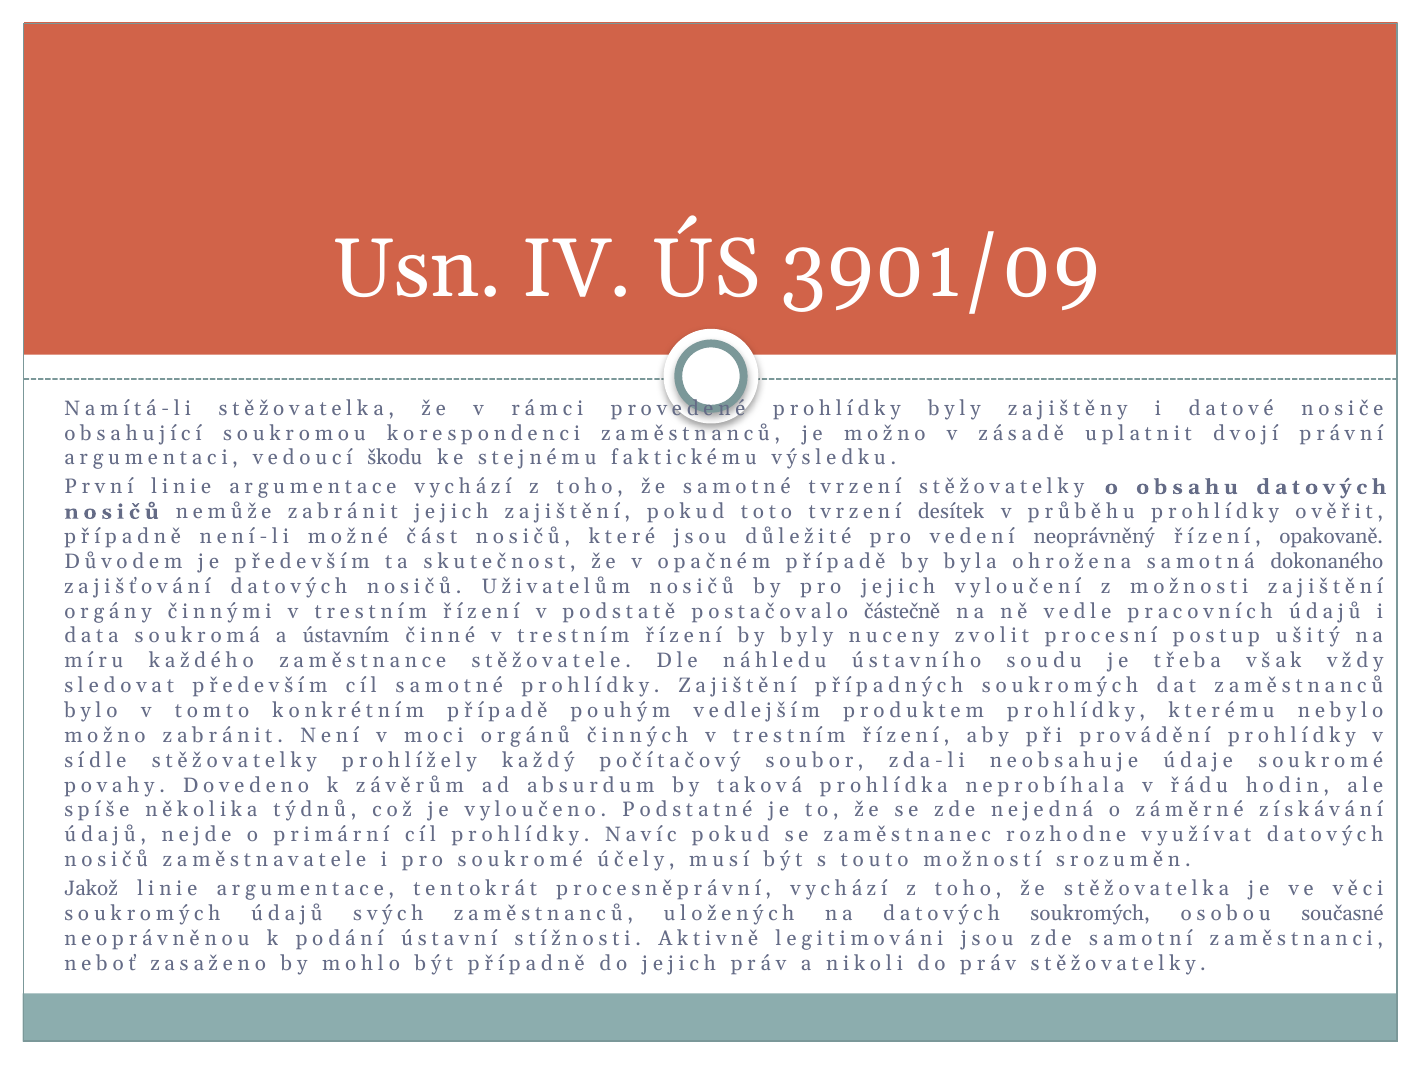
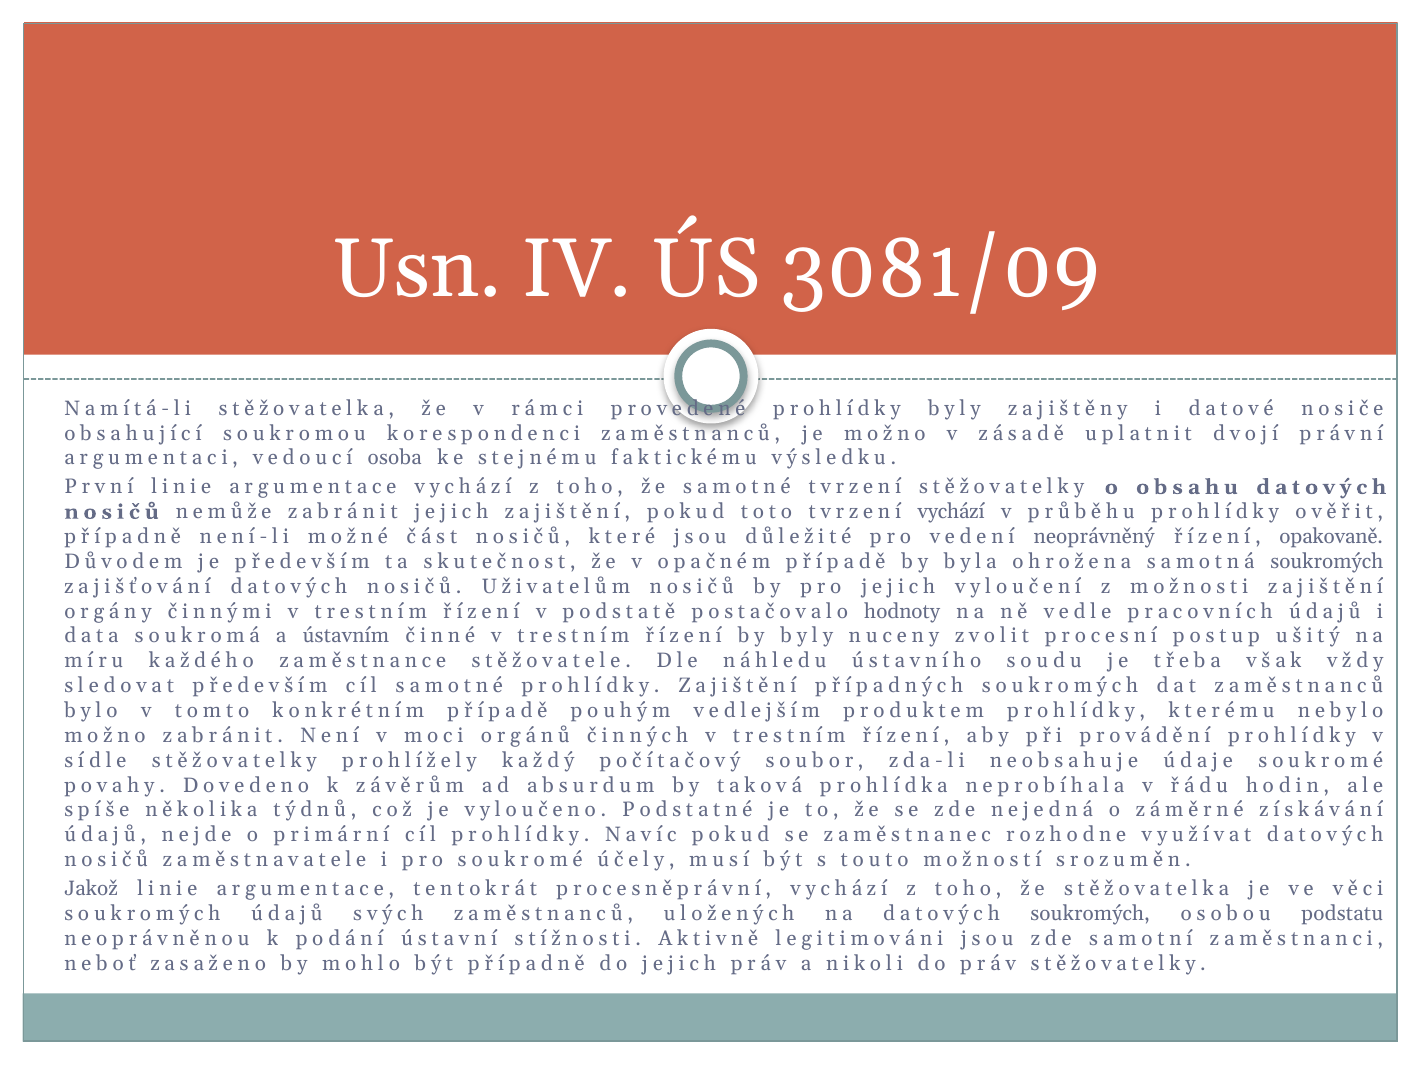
3901/09: 3901/09 -> 3081/09 (941, 269)
škodu: škodu -> osoba (395, 458)
tvrzení desítek: desítek -> vychází (951, 512)
samotná dokonaného: dokonaného -> soukromých (1327, 562)
částečně: částečně -> hodnoty (902, 612)
současné: současné -> podstatu (1342, 914)
